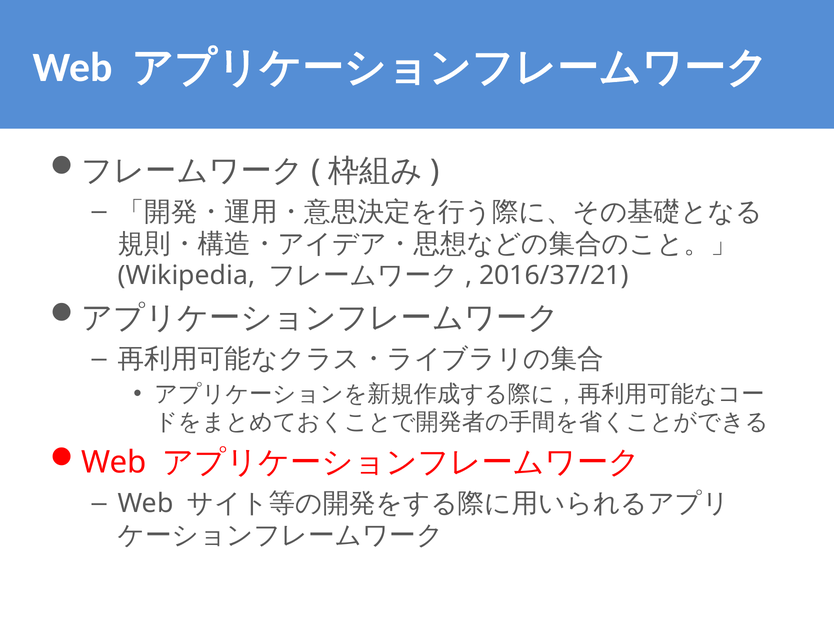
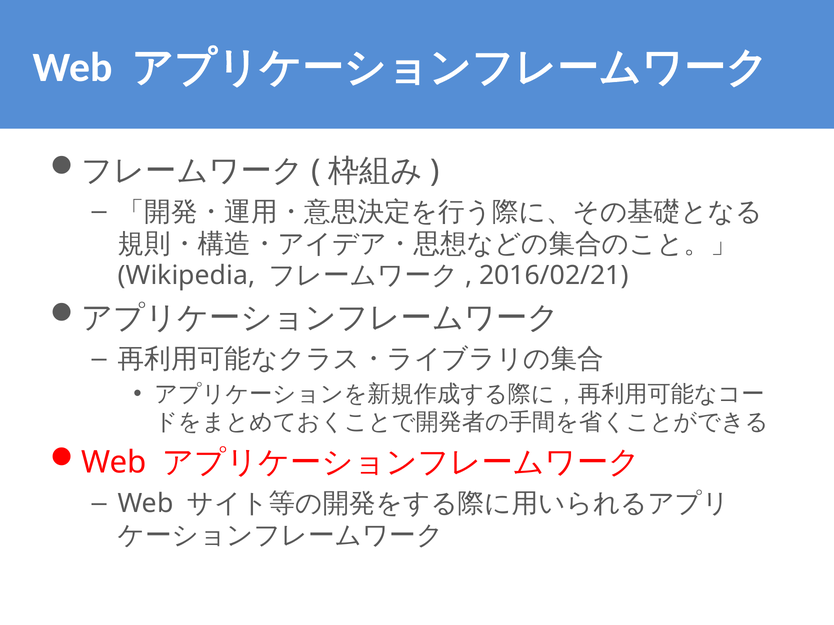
2016/37/21: 2016/37/21 -> 2016/02/21 (554, 276)
